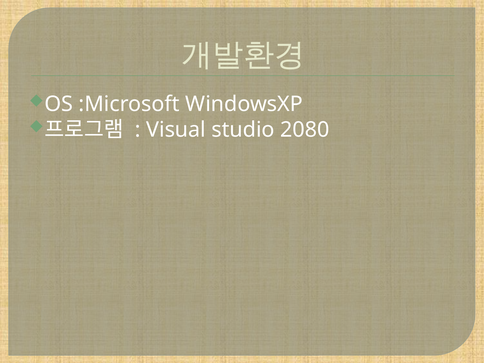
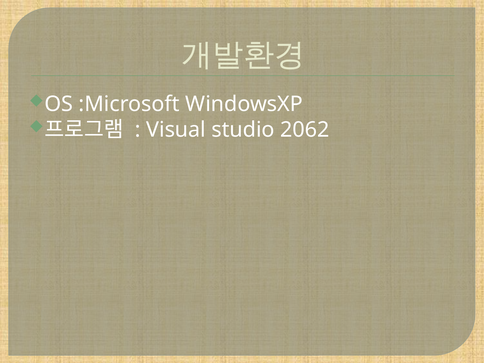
2080: 2080 -> 2062 (305, 130)
